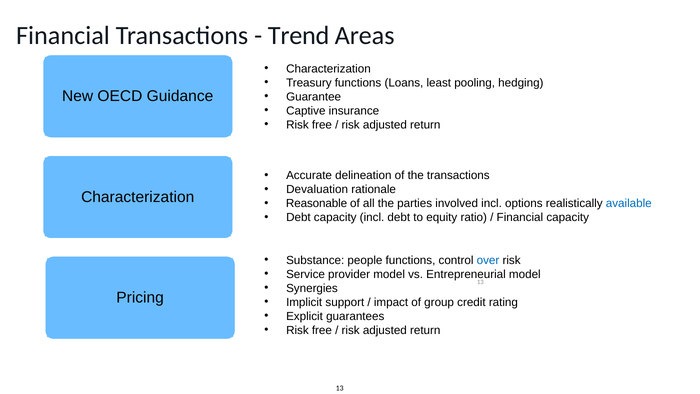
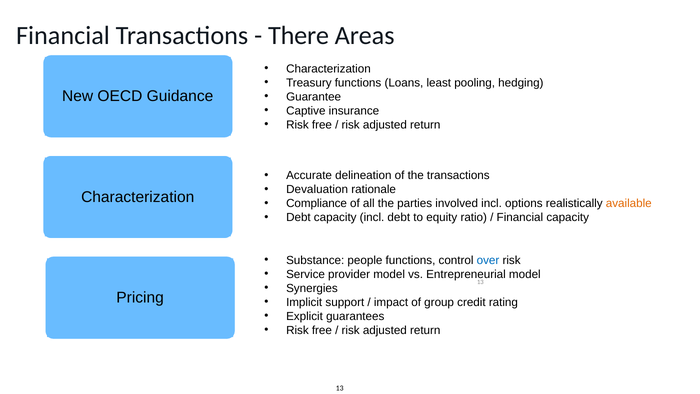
Trend: Trend -> There (299, 35)
Reasonable: Reasonable -> Compliance (317, 203)
available colour: blue -> orange (629, 203)
